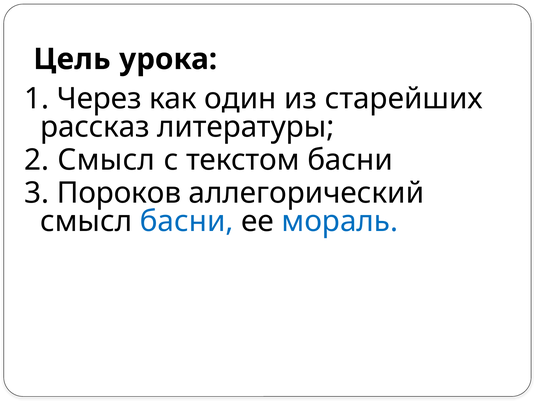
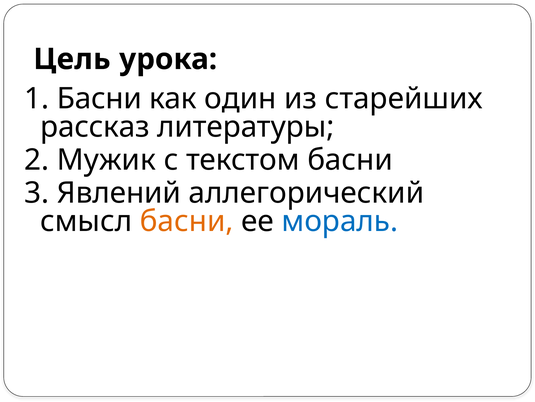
1 Через: Через -> Басни (99, 98)
2 Смысл: Смысл -> Мужик (106, 160)
Пороков: Пороков -> Явлений (119, 193)
басни colour: blue -> orange (187, 221)
